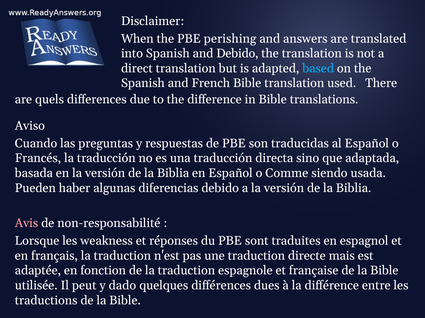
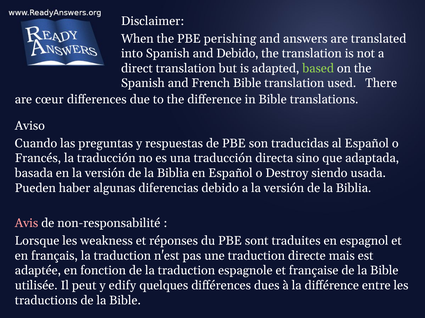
based colour: light blue -> light green (318, 68)
quels: quels -> cœur (49, 100)
Comme: Comme -> Destroy (287, 173)
dado: dado -> edify (122, 286)
